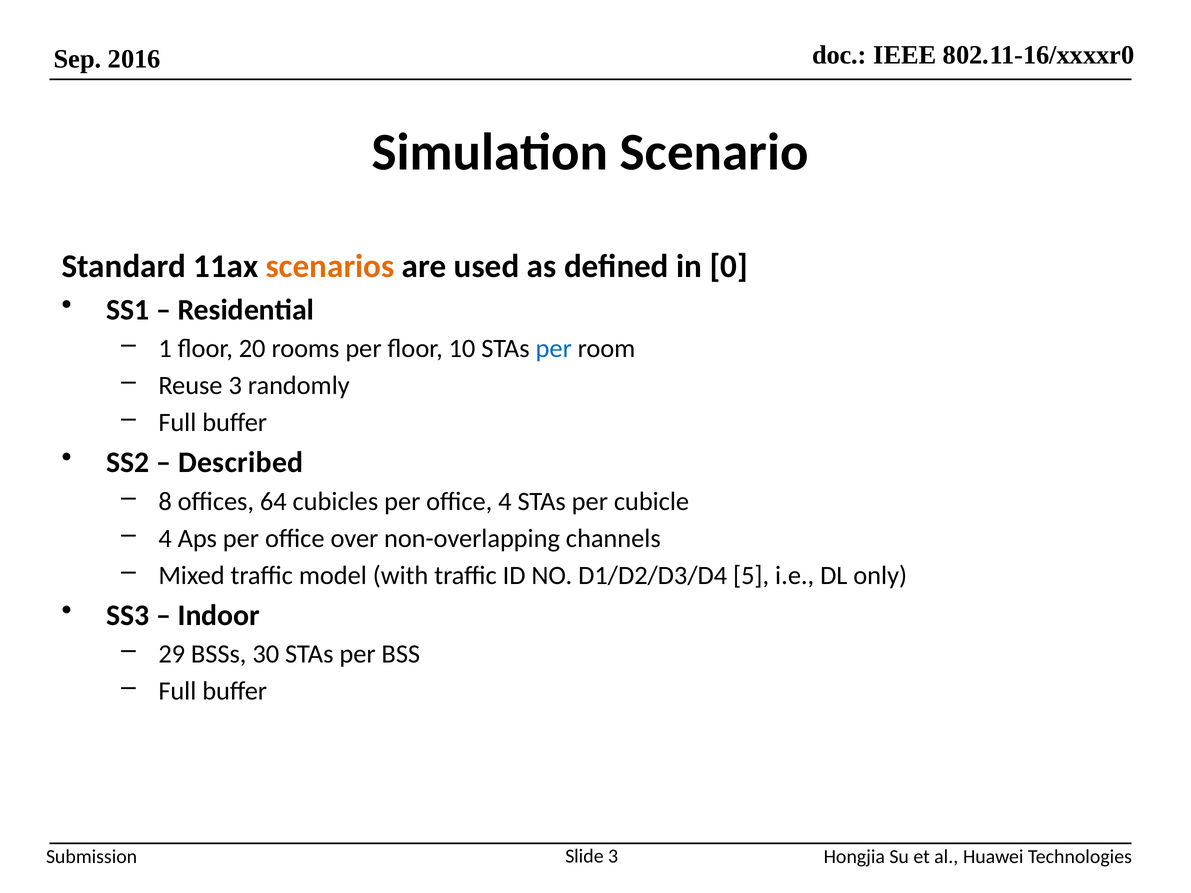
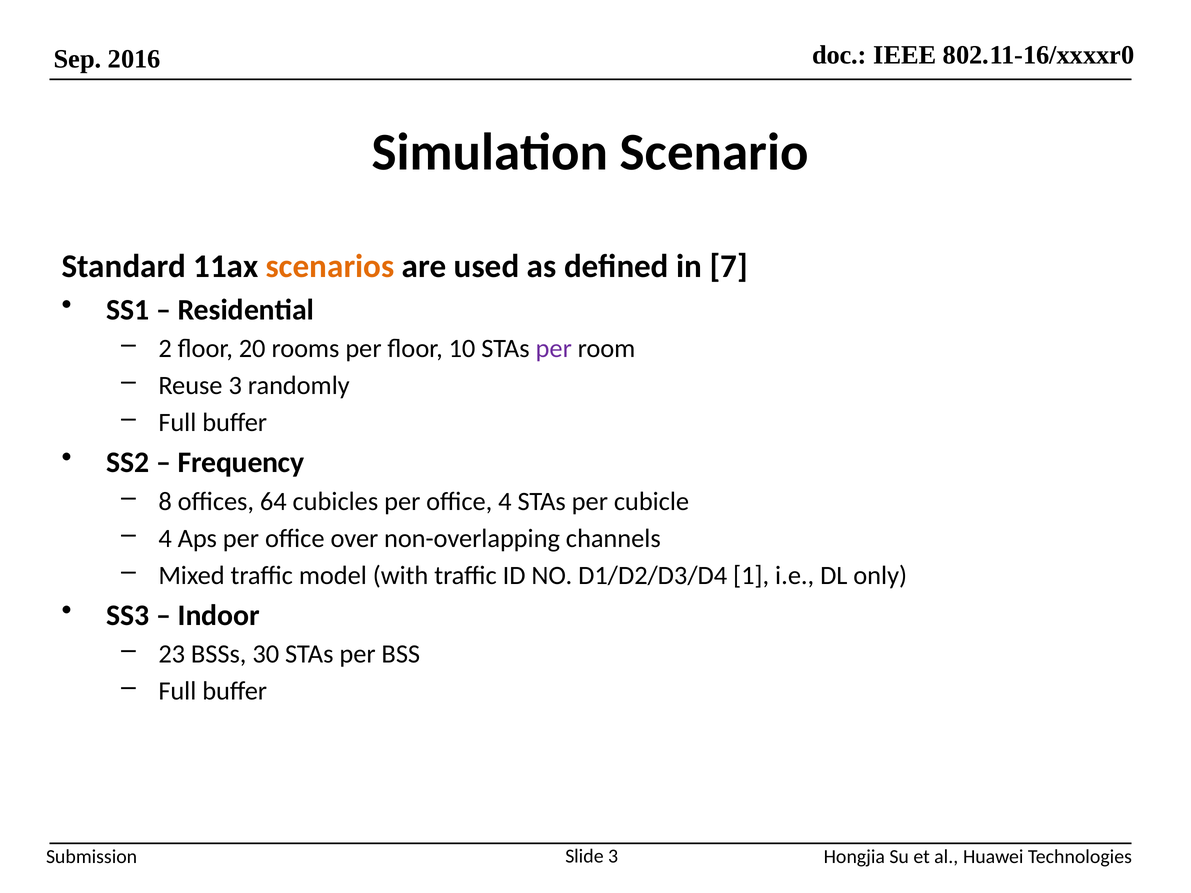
0: 0 -> 7 (729, 266)
1: 1 -> 2 (165, 349)
per colour: blue -> purple (554, 349)
Described: Described -> Frequency (241, 463)
5: 5 -> 1 (751, 576)
29: 29 -> 23 (172, 654)
